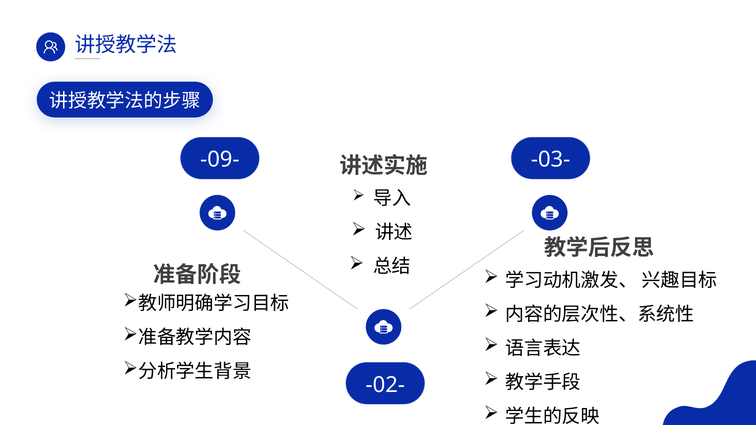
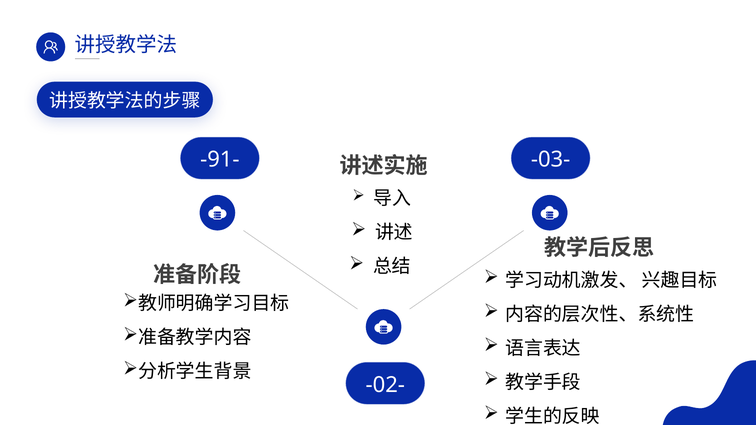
-09-: -09- -> -91- (220, 160)
